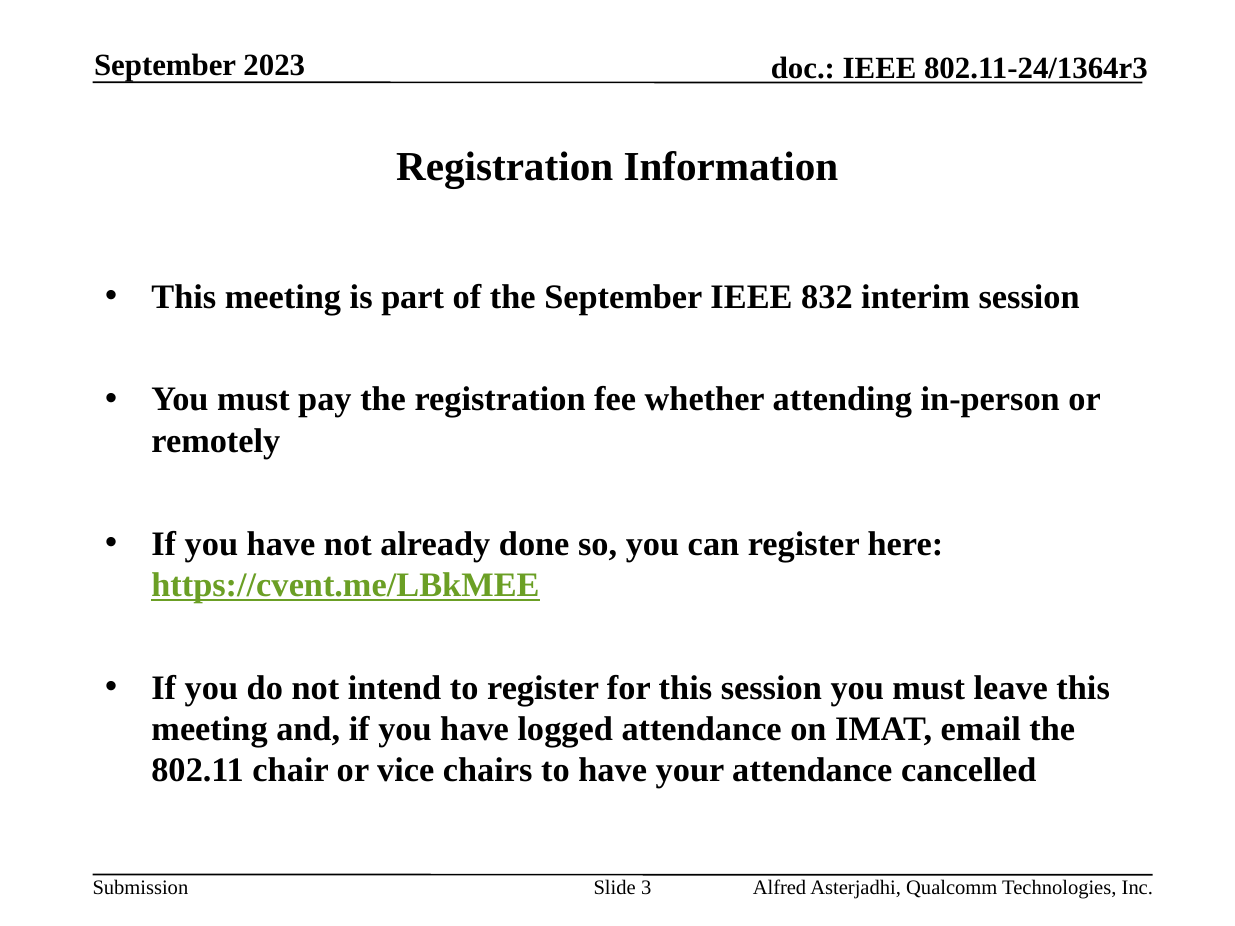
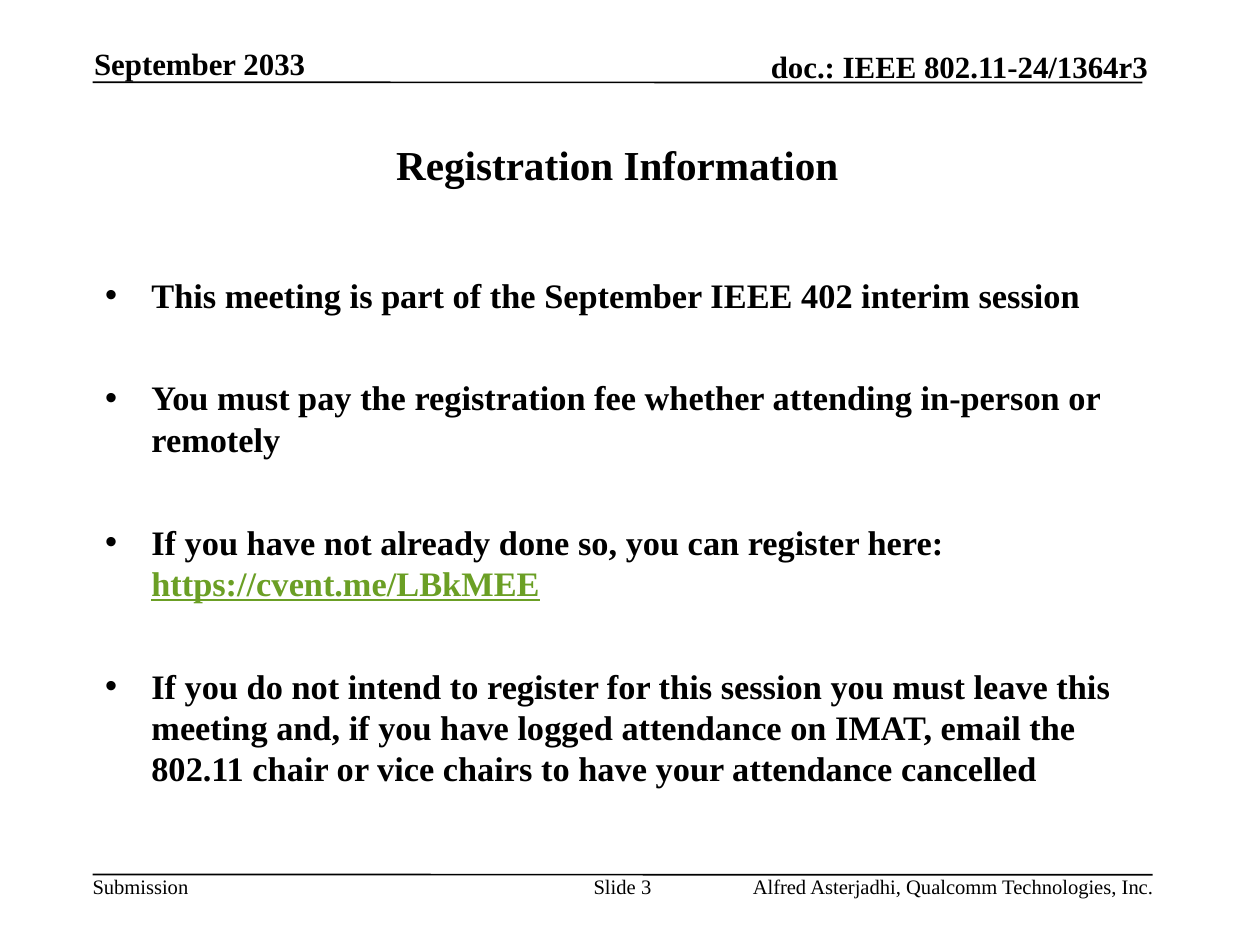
2023: 2023 -> 2033 (274, 65)
832: 832 -> 402 (827, 297)
